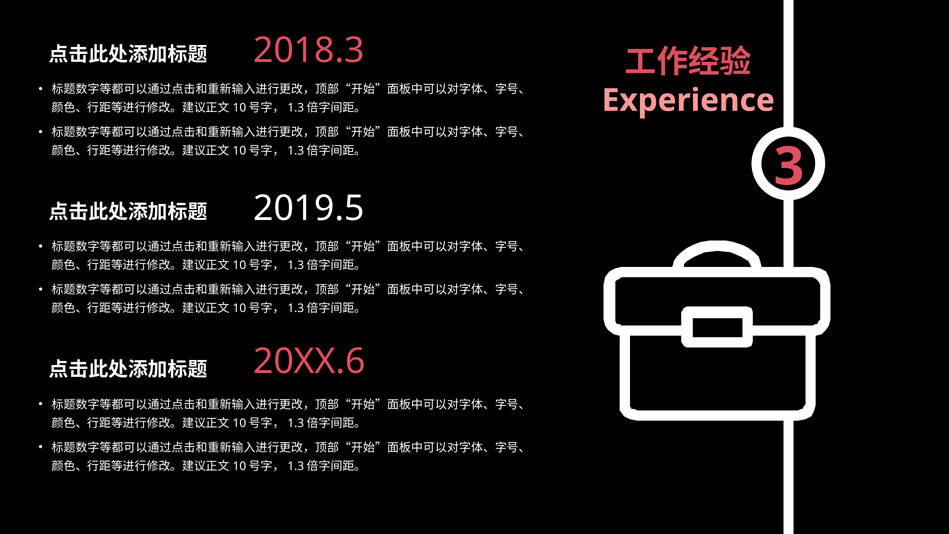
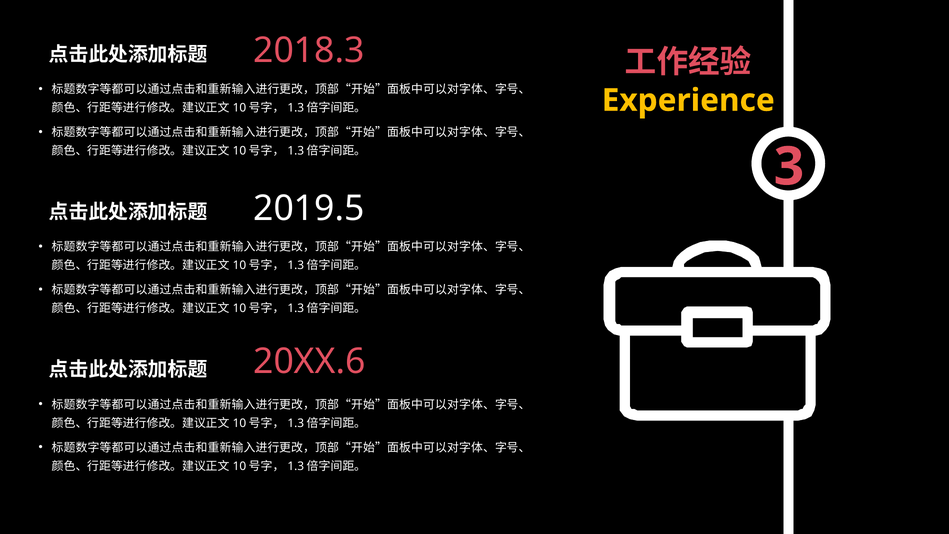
Experience colour: pink -> yellow (688, 100)
